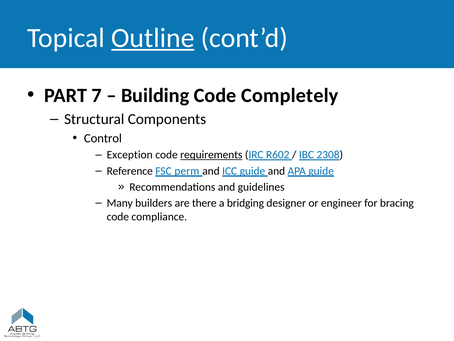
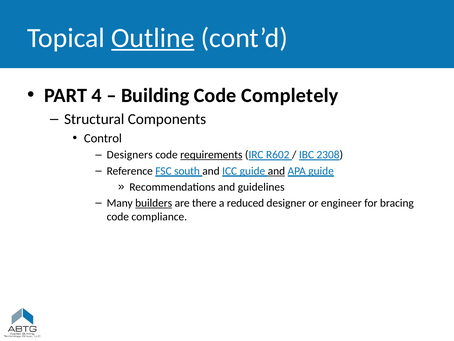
7: 7 -> 4 (97, 95)
Exception: Exception -> Designers (130, 155)
perm: perm -> south (187, 171)
and underline: none -> present (276, 171)
builders underline: none -> present (154, 203)
bridging: bridging -> reduced (245, 203)
